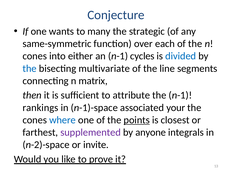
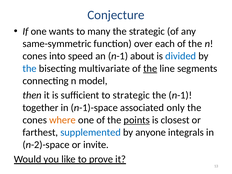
either: either -> speed (81, 56)
cycles: cycles -> about (142, 56)
the underline: none -> present (150, 68)
matrix: matrix -> model (93, 81)
to attribute: attribute -> strategic (131, 95)
rankings: rankings -> together (41, 108)
your: your -> only (176, 108)
where colour: blue -> orange (62, 120)
supplemented colour: purple -> blue (91, 132)
